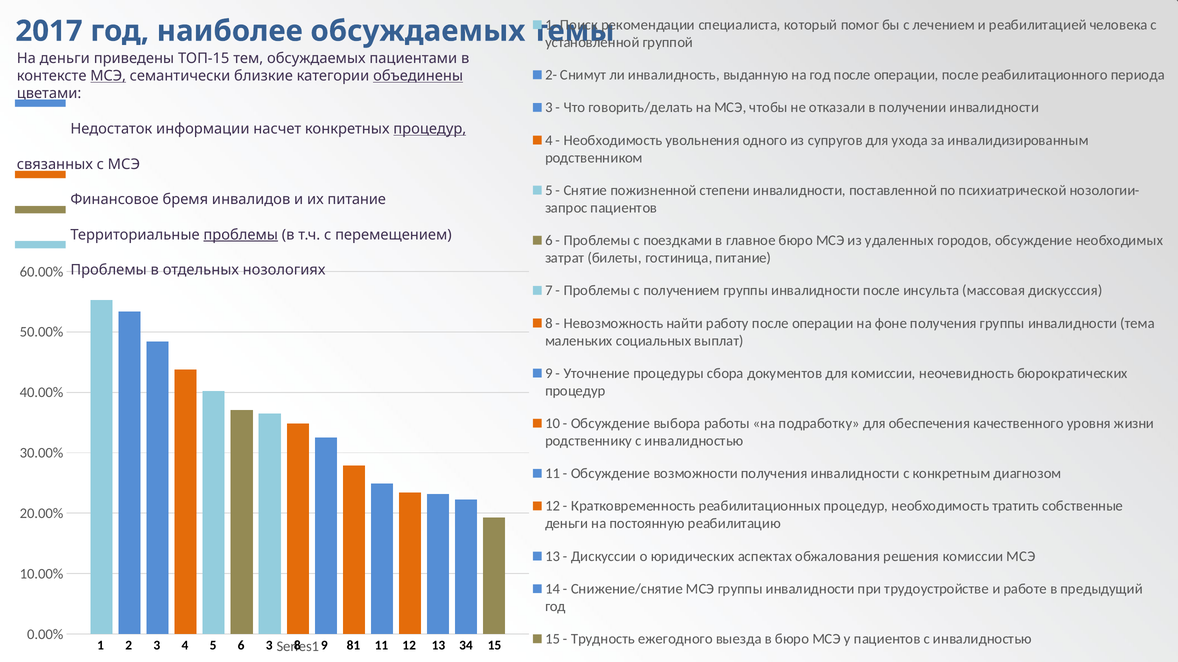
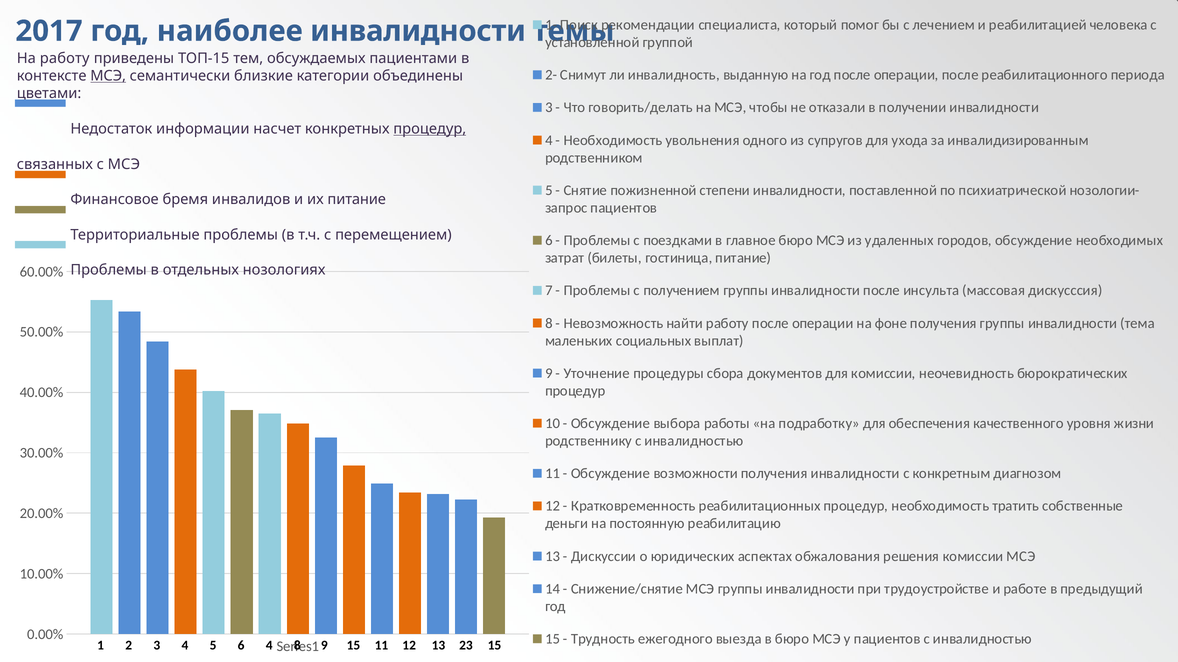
наиболее обсуждаемых: обсуждаемых -> инвалидности (418, 31)
На деньги: деньги -> работу (65, 58)
объединены underline: present -> none (418, 76)
проблемы underline: present -> none (241, 235)
6 3: 3 -> 4 (269, 646)
9 81: 81 -> 15 (353, 646)
34: 34 -> 23 (466, 646)
